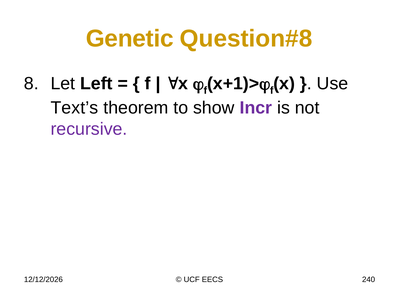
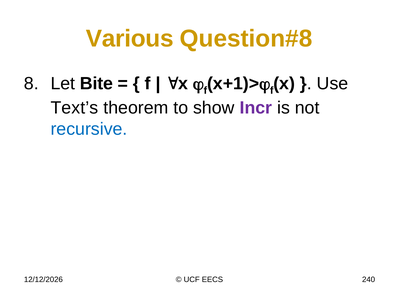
Genetic: Genetic -> Various (130, 39)
Left: Left -> Bite (96, 84)
recursive colour: purple -> blue (89, 129)
